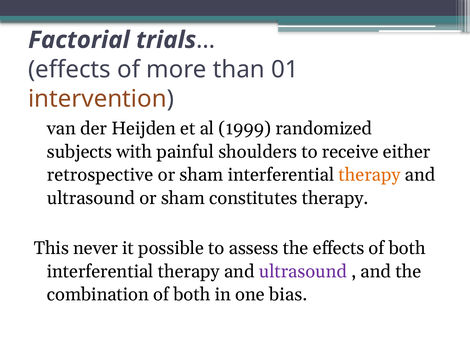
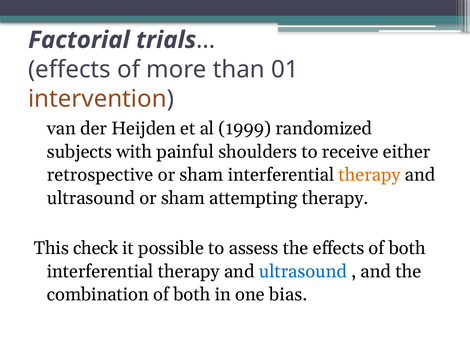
constitutes: constitutes -> attempting (253, 198)
never: never -> check (96, 249)
ultrasound colour: purple -> blue (303, 272)
